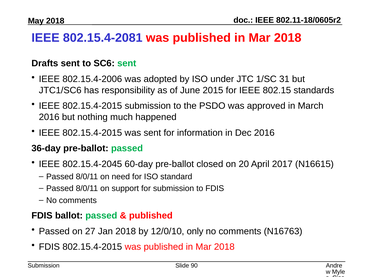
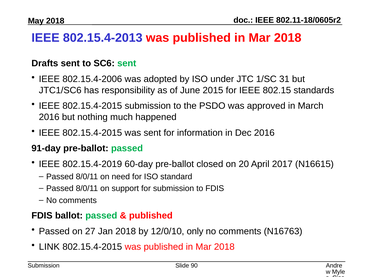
802.15.4-2081: 802.15.4-2081 -> 802.15.4-2013 (103, 38)
36-day: 36-day -> 91-day (46, 149)
802.15.4-2045: 802.15.4-2045 -> 802.15.4-2019 (92, 164)
FDIS: FDIS -> LINK (49, 247)
